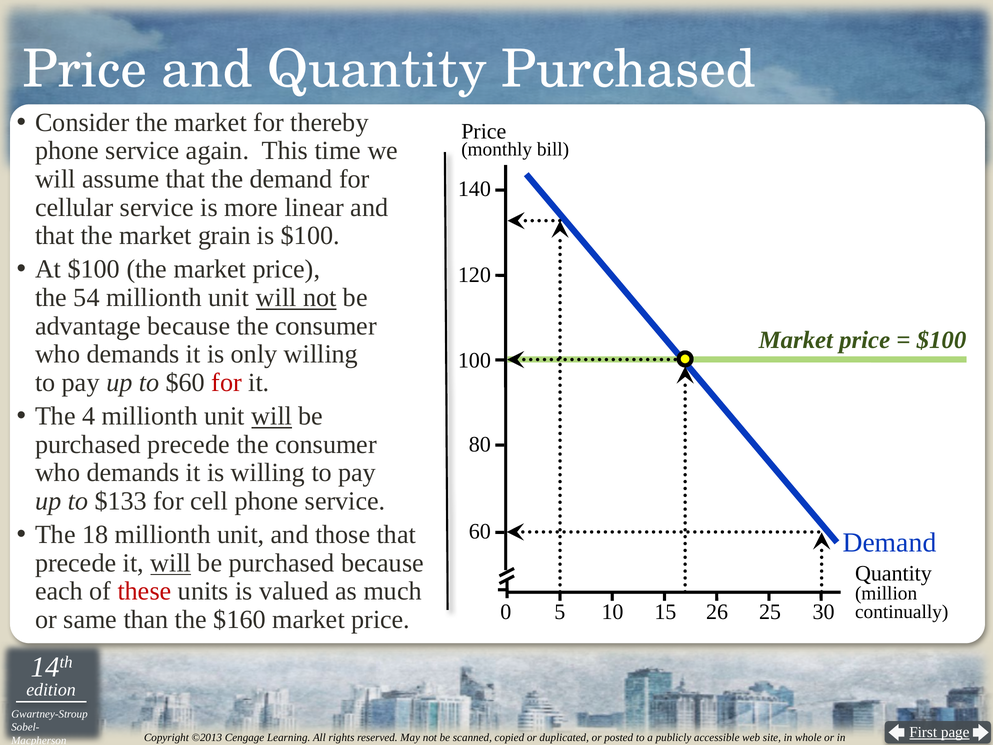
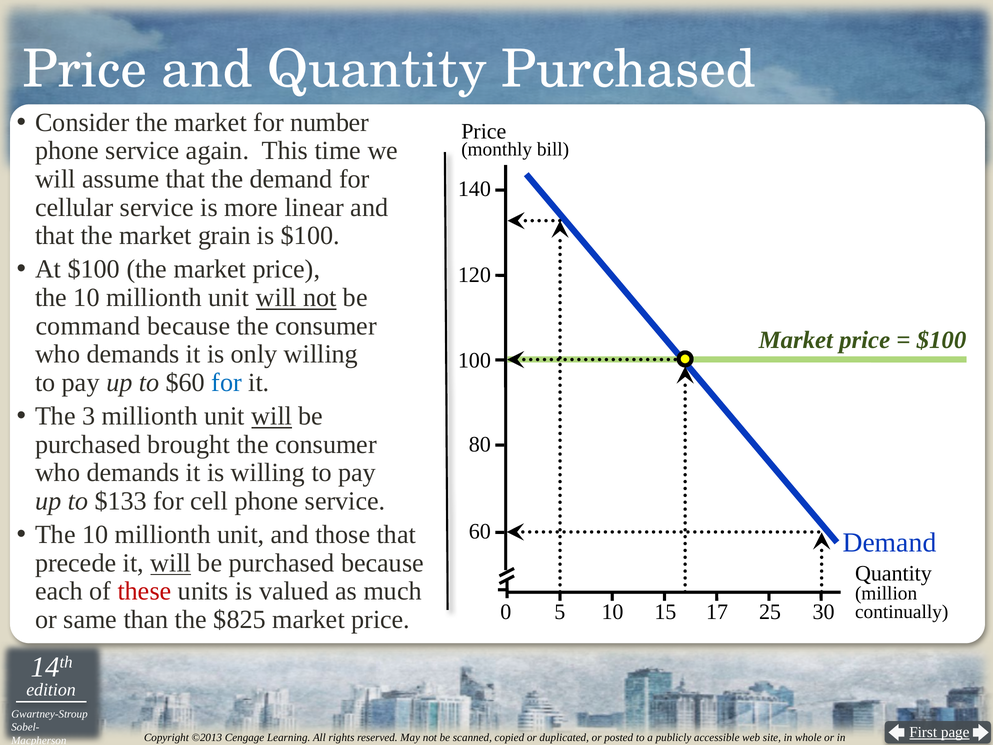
thereby: thereby -> number (330, 122)
54: 54 -> 10 (87, 298)
advantage: advantage -> command (88, 326)
for colour: red -> blue (227, 382)
4: 4 -> 3 (89, 416)
purchased precede: precede -> brought (189, 444)
18: 18 -> 10 (95, 534)
26: 26 -> 17 (717, 612)
$160: $160 -> $825 (240, 619)
